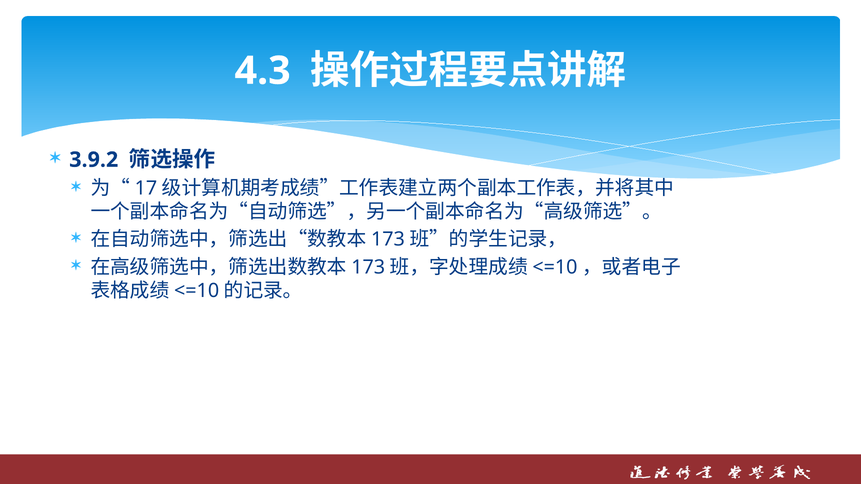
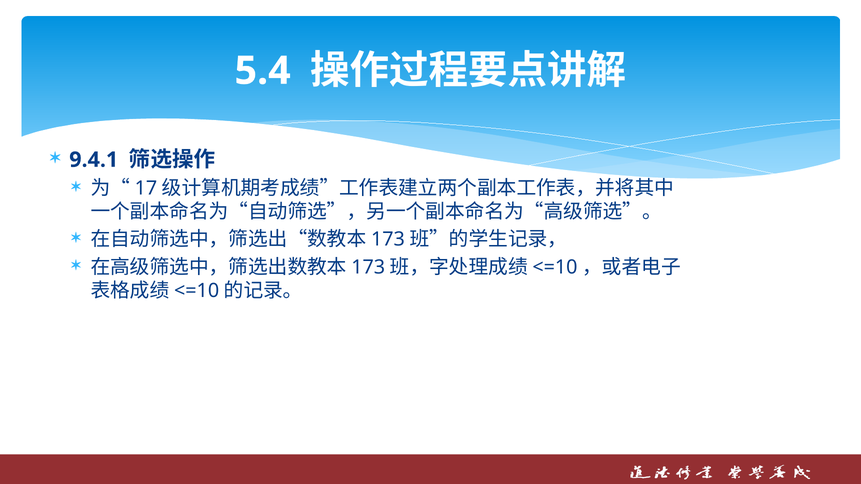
4.3: 4.3 -> 5.4 (263, 71)
3.9.2: 3.9.2 -> 9.4.1 (94, 160)
